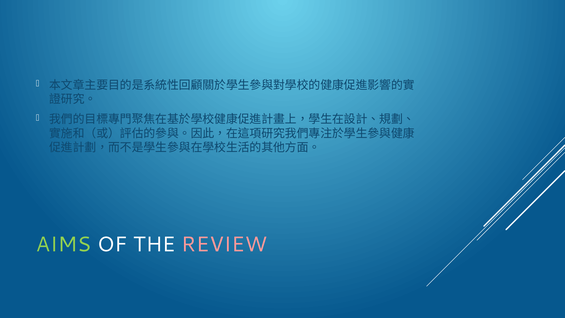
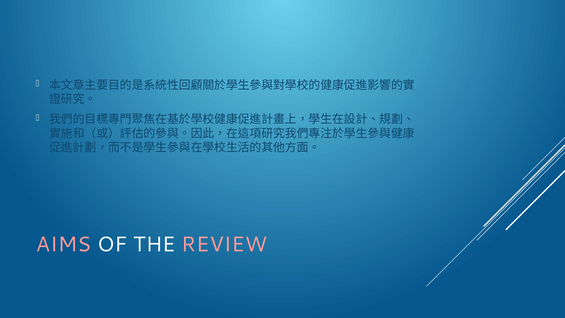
AIMS colour: light green -> pink (64, 244)
